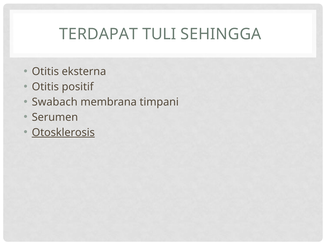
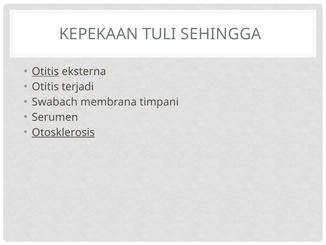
TERDAPAT: TERDAPAT -> KEPEKAAN (99, 34)
Otitis underline: none -> present (45, 71)
positif: positif -> terjadi (78, 87)
